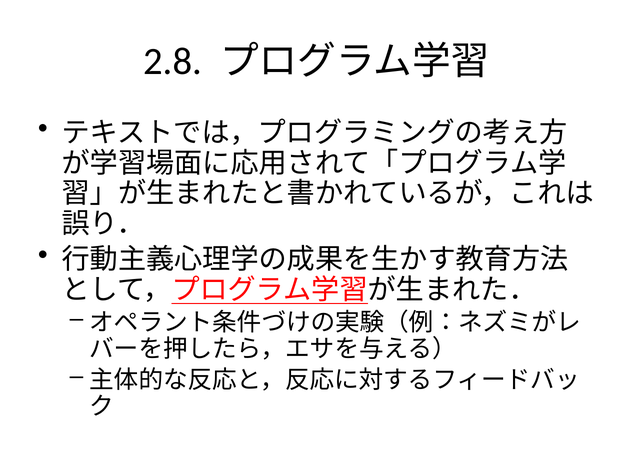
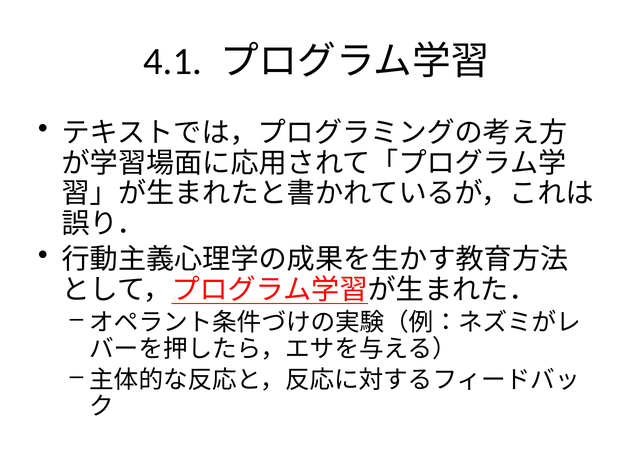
2.8: 2.8 -> 4.1 (173, 61)
